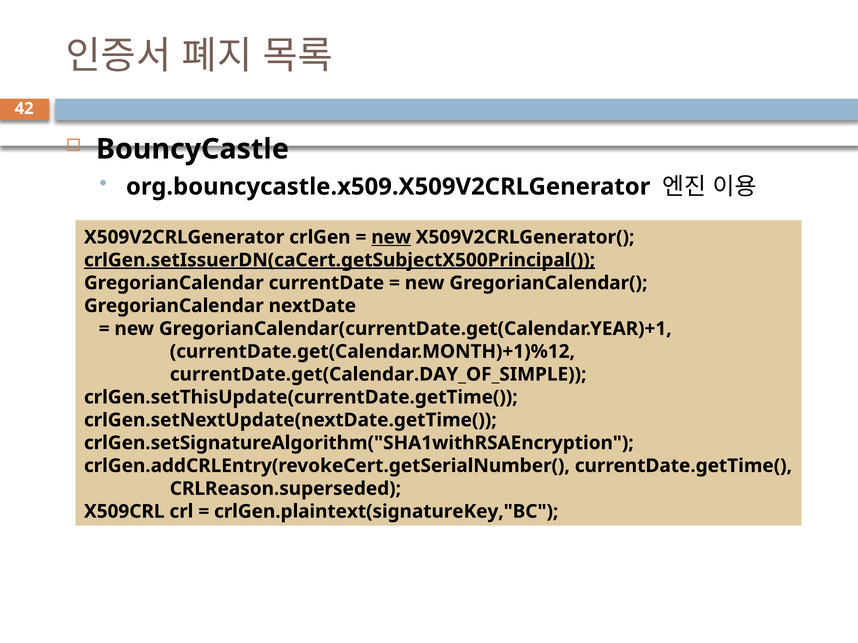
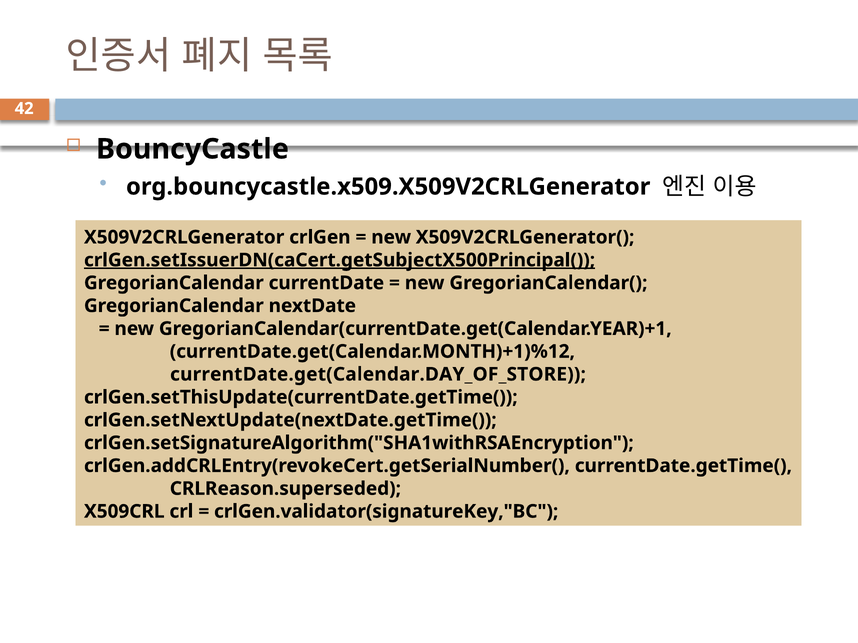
new underline: present -> none (391, 237)
currentDate.get(Calendar.DAY_OF_SIMPLE: currentDate.get(Calendar.DAY_OF_SIMPLE -> currentDate.get(Calendar.DAY_OF_STORE (378, 375)
crlGen.plaintext(signatureKey,"BC: crlGen.plaintext(signatureKey,"BC -> crlGen.validator(signatureKey,"BC (386, 512)
